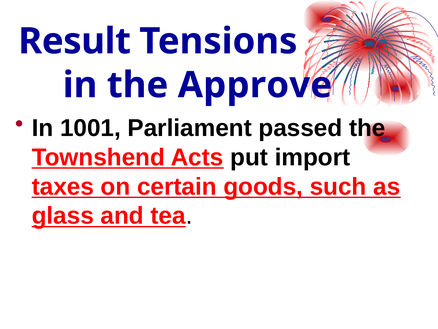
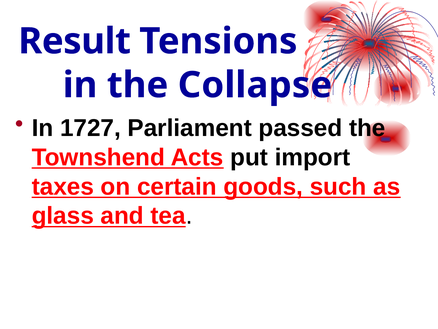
Approve: Approve -> Collapse (255, 85)
1001: 1001 -> 1727 (90, 128)
